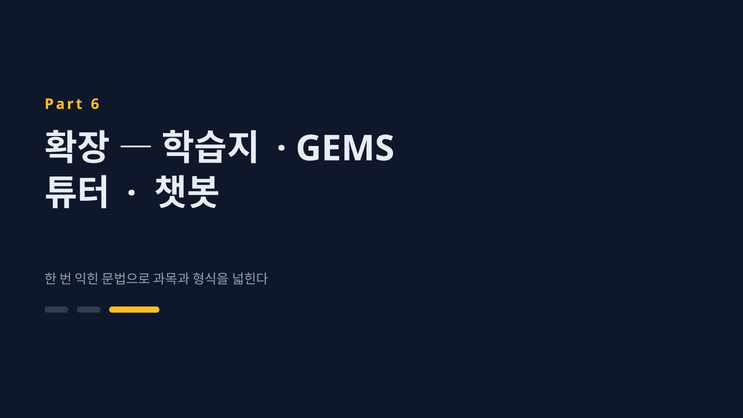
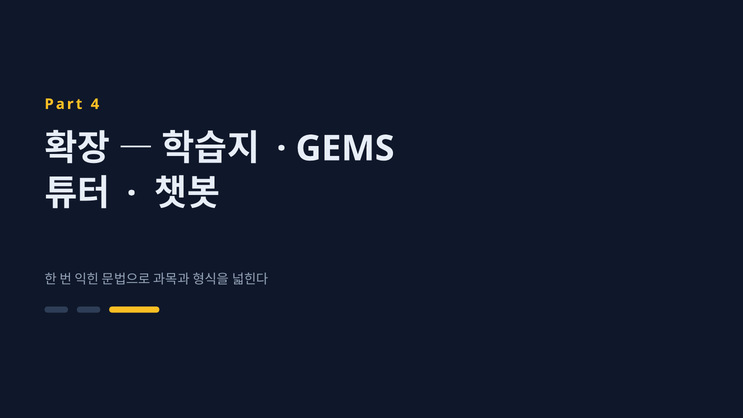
6: 6 -> 4 (95, 104)
